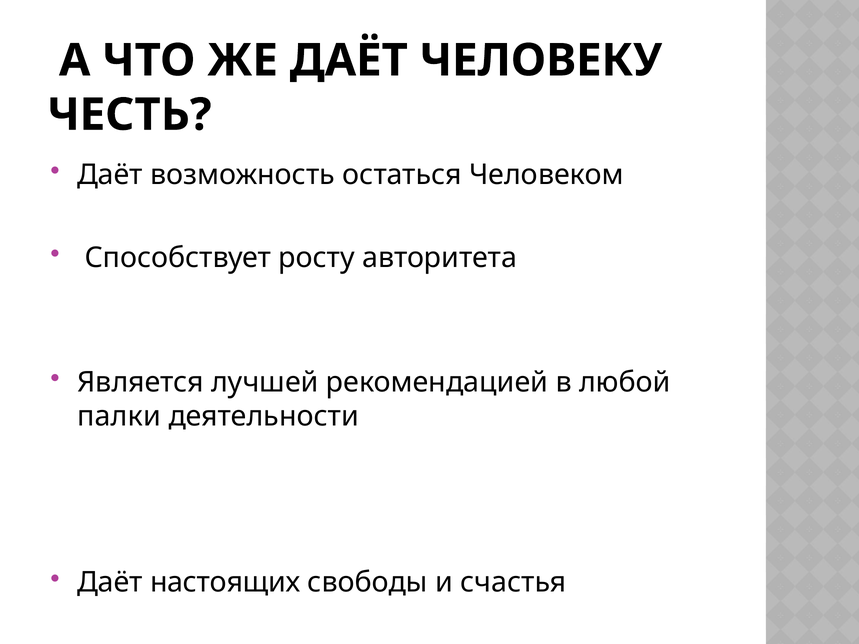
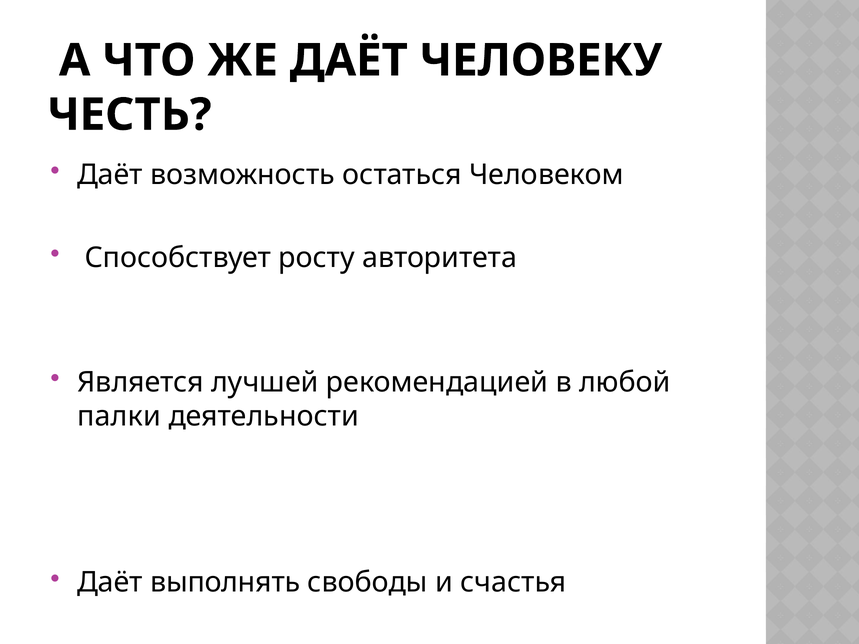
настоящих: настоящих -> выполнять (225, 583)
